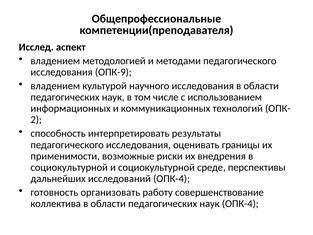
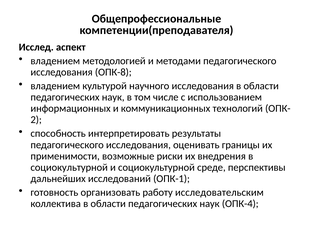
ОПК-9: ОПК-9 -> ОПК-8 (113, 72)
исследований ОПК-4: ОПК-4 -> ОПК-1 (172, 178)
совершенствование: совершенствование -> исследовательским (219, 192)
